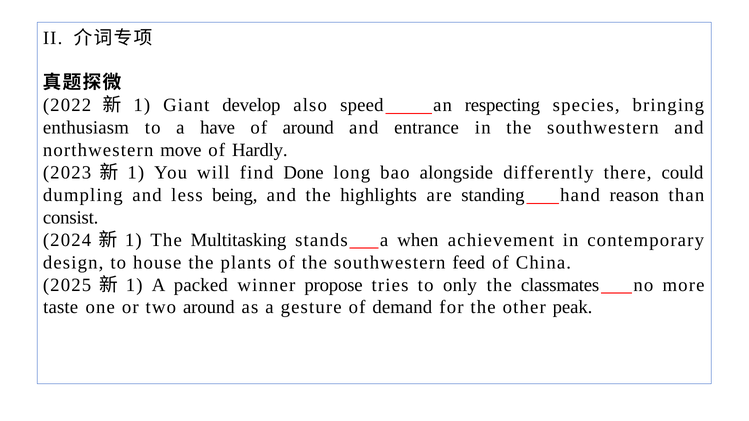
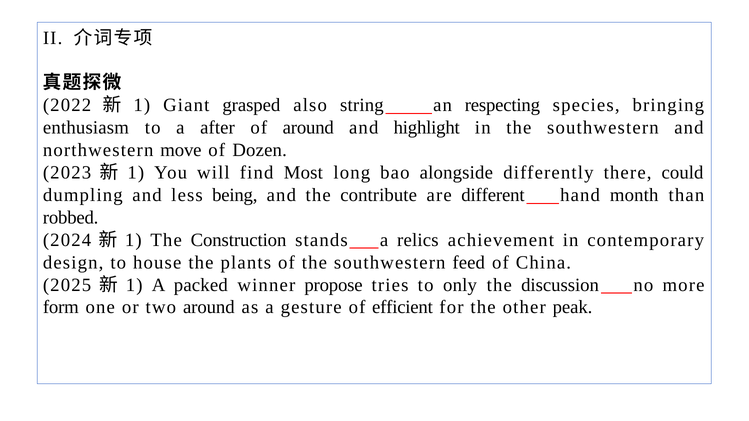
develop: develop -> grasped (251, 105)
speed: speed -> string (362, 105)
have: have -> after (217, 128)
entrance: entrance -> highlight (427, 128)
Hardly: Hardly -> Dozen (260, 150)
Done: Done -> Most (303, 173)
highlights: highlights -> contribute (379, 195)
standing: standing -> different (493, 195)
reason: reason -> month (634, 195)
consist: consist -> robbed (71, 218)
Multitasking: Multitasking -> Construction (239, 240)
when: when -> relics (418, 240)
classmates: classmates -> discussion (560, 285)
taste: taste -> form (61, 308)
demand: demand -> efficient (402, 308)
